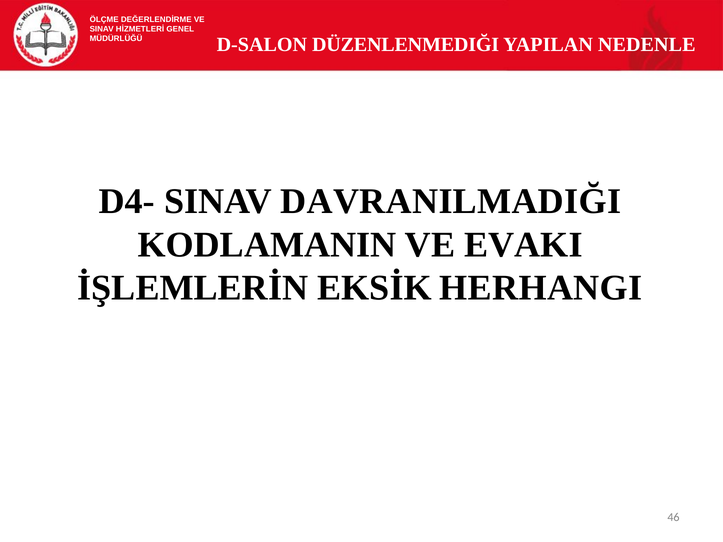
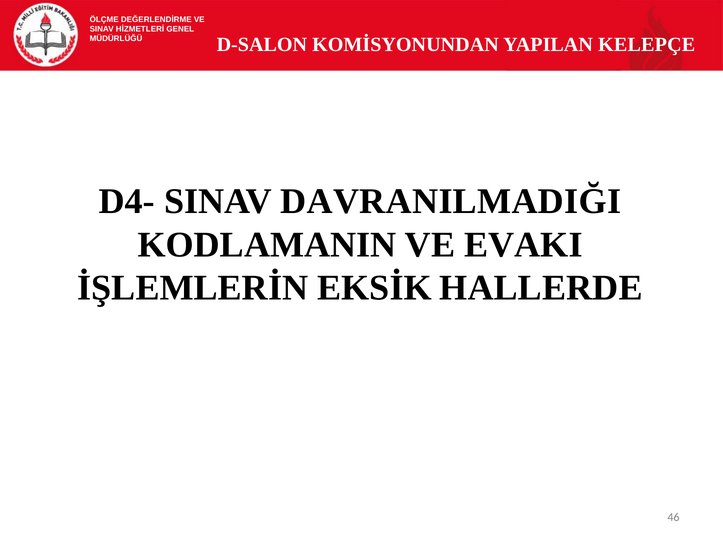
DÜZENLENMEDIĞI: DÜZENLENMEDIĞI -> KOMİSYONUNDAN (405, 45)
NEDENLE: NEDENLE -> KELEPÇE (647, 45)
HERHANGI: HERHANGI -> HALLERDE (541, 288)
